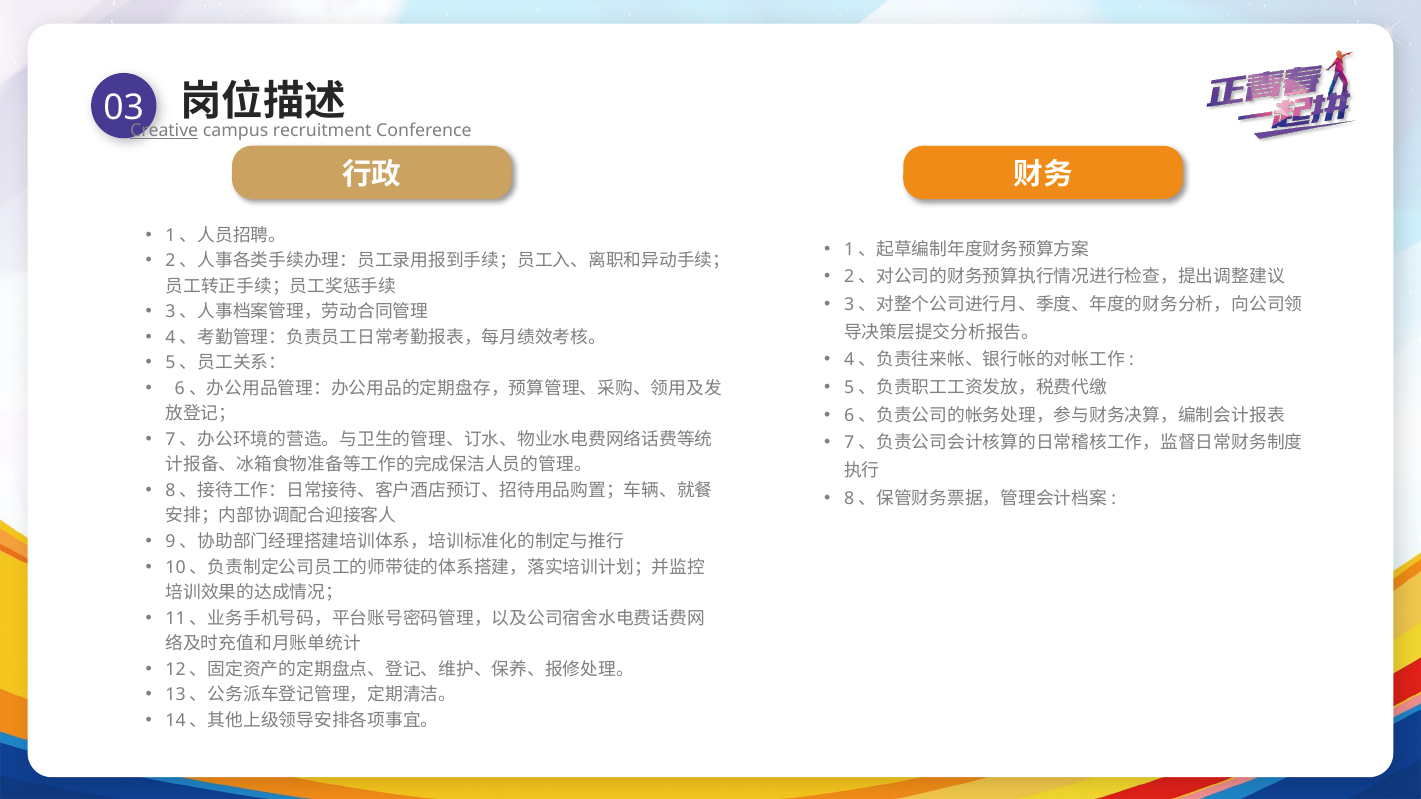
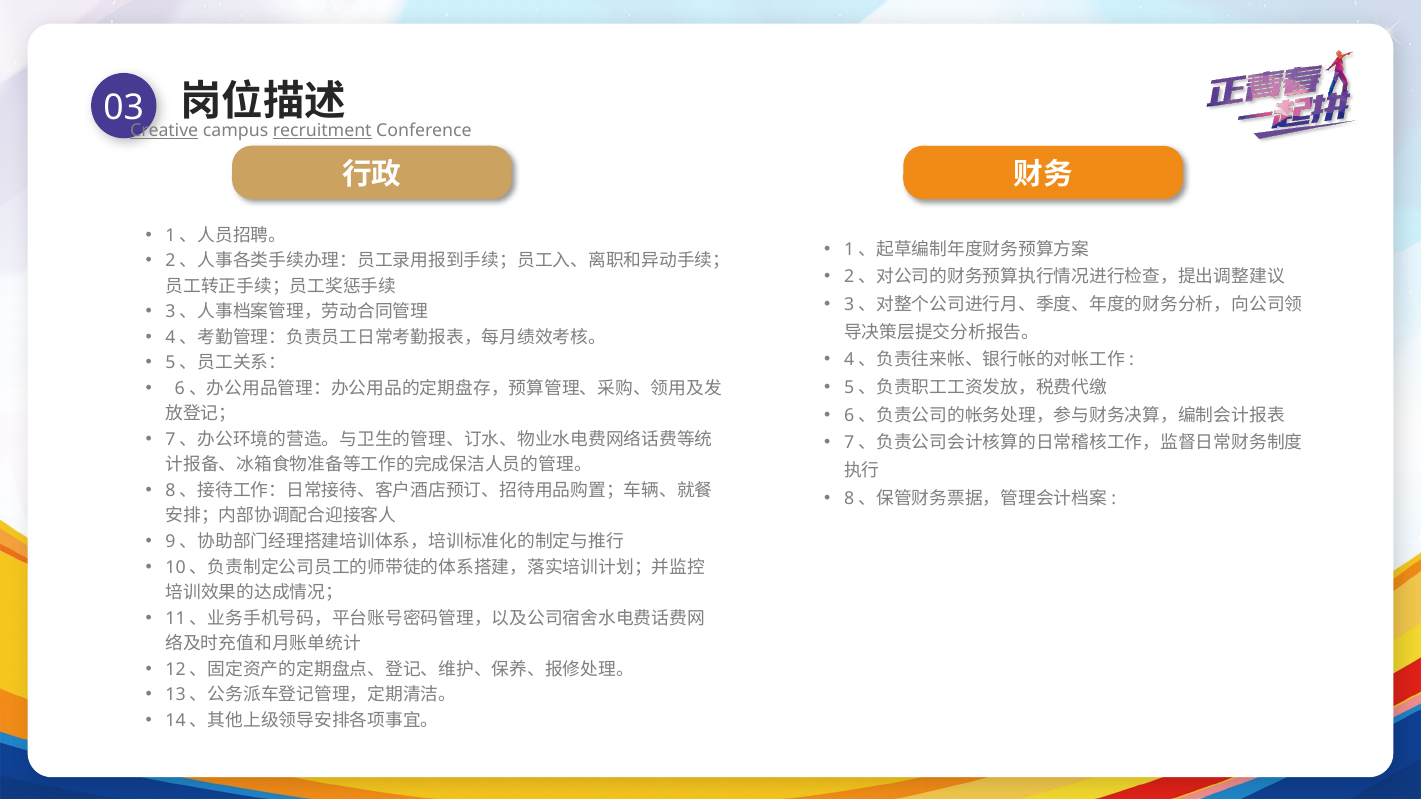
recruitment underline: none -> present (322, 131)
